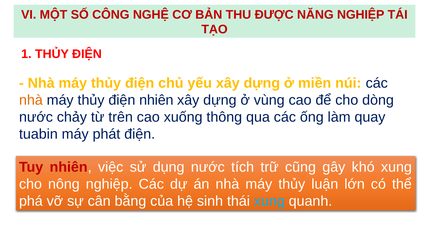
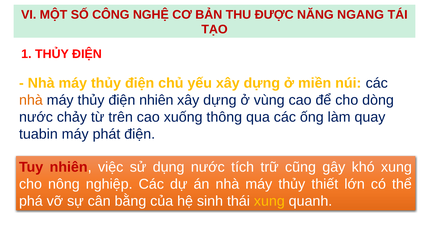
NĂNG NGHIỆP: NGHIỆP -> NGANG (361, 15)
luận: luận -> thiết (325, 184)
xung colour: light blue -> yellow (269, 201)
